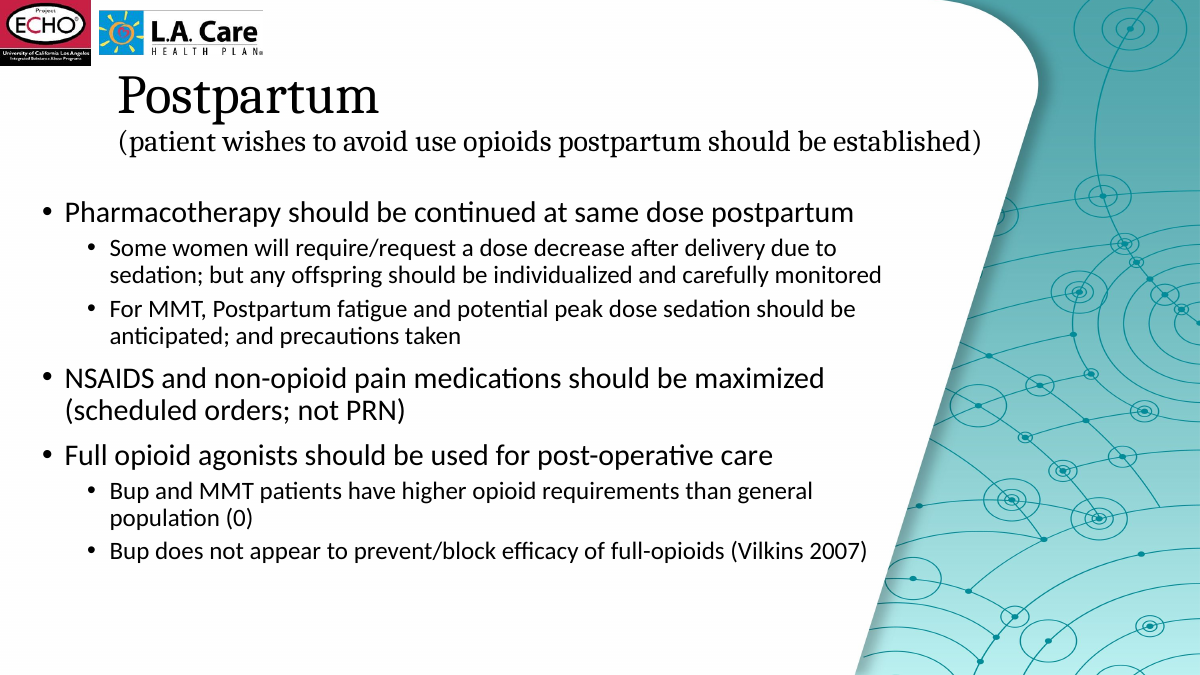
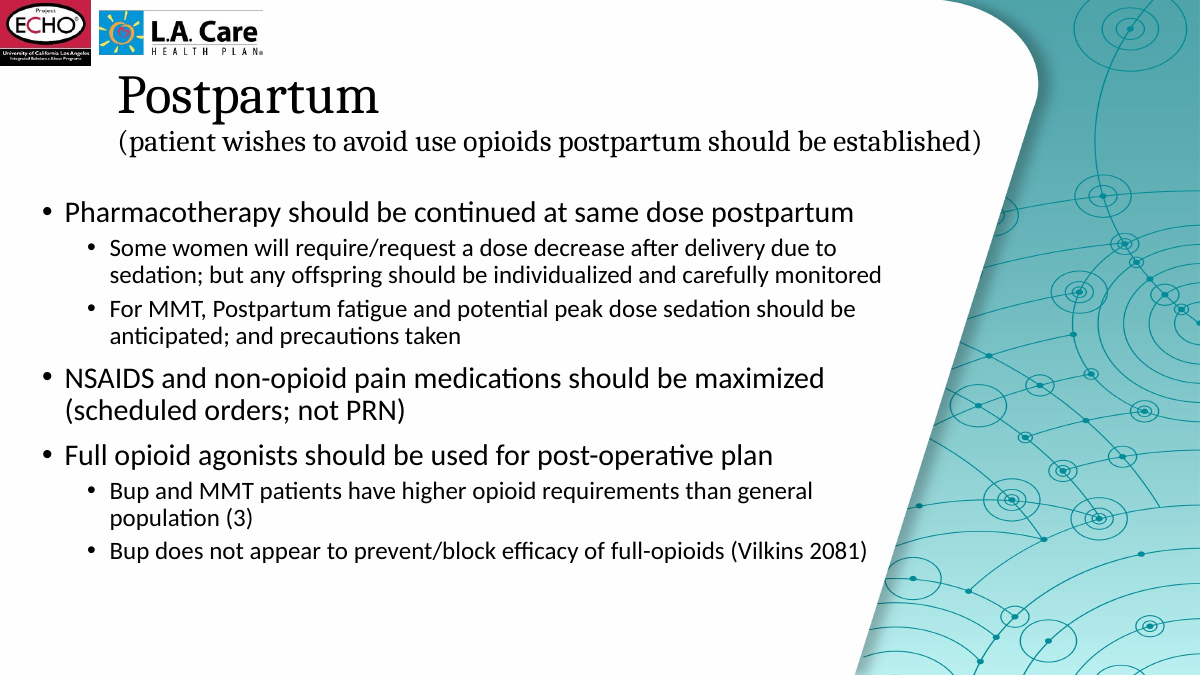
care: care -> plan (747, 455)
0: 0 -> 3 (240, 518)
2007: 2007 -> 2081 (838, 552)
